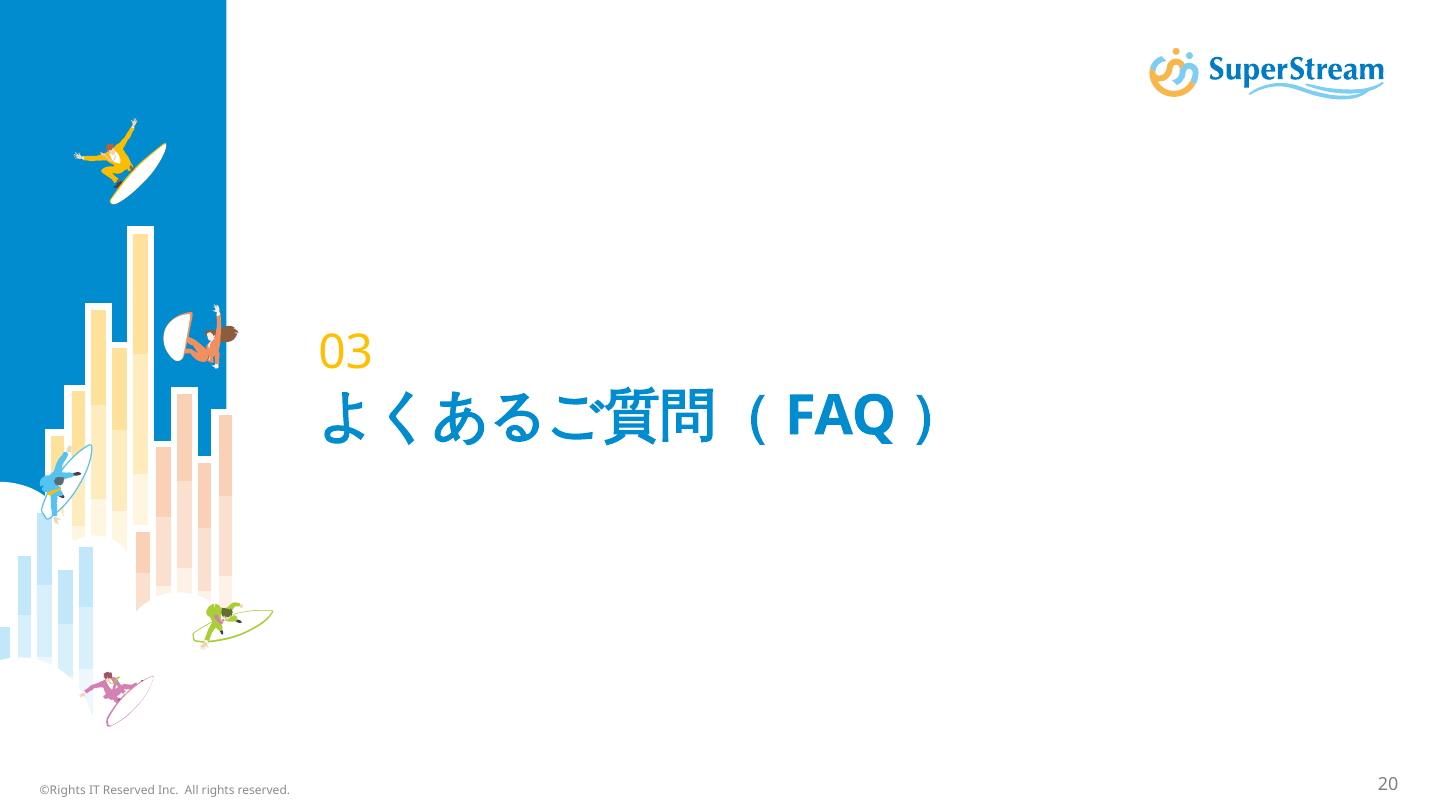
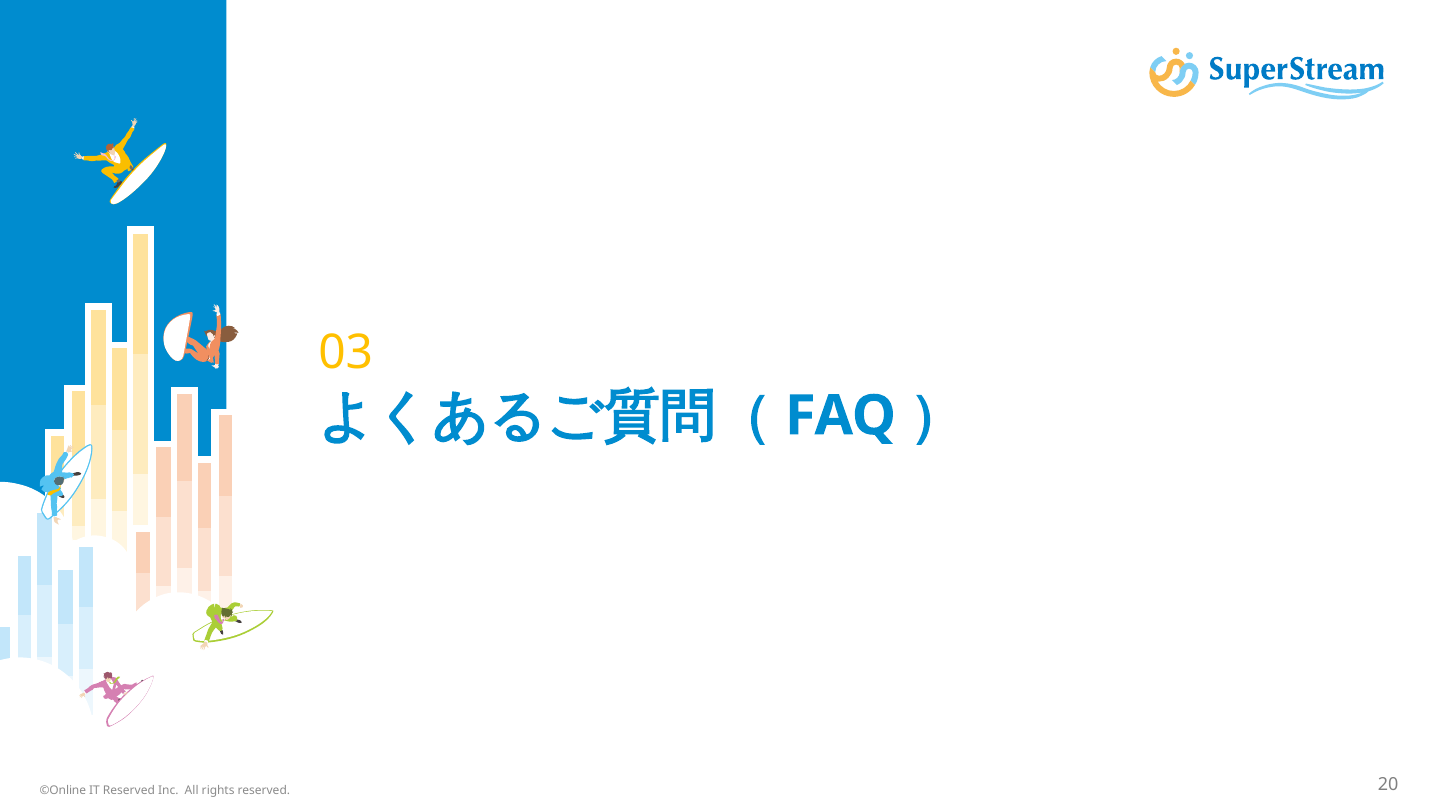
©Rights: ©Rights -> ©Online (63, 790)
